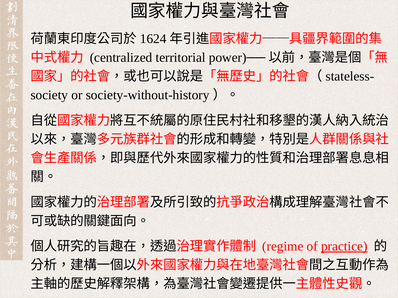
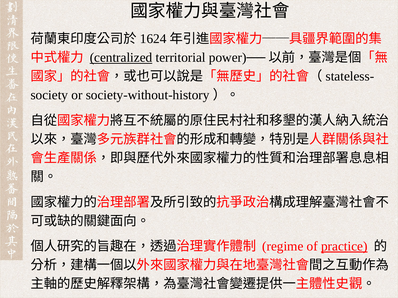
centralized underline: none -> present (121, 58)
